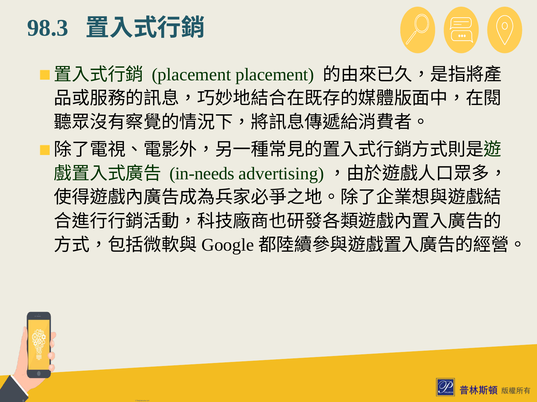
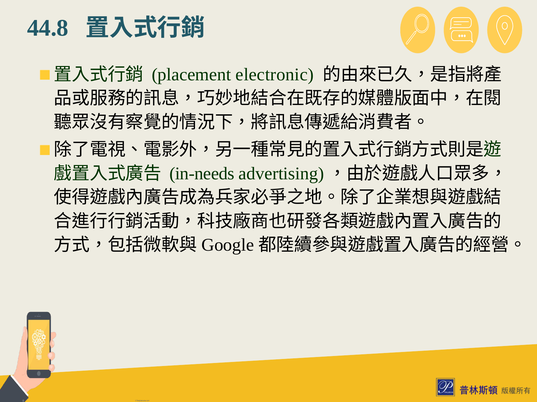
98.3: 98.3 -> 44.8 (48, 28)
placement placement: placement -> electronic (275, 75)
